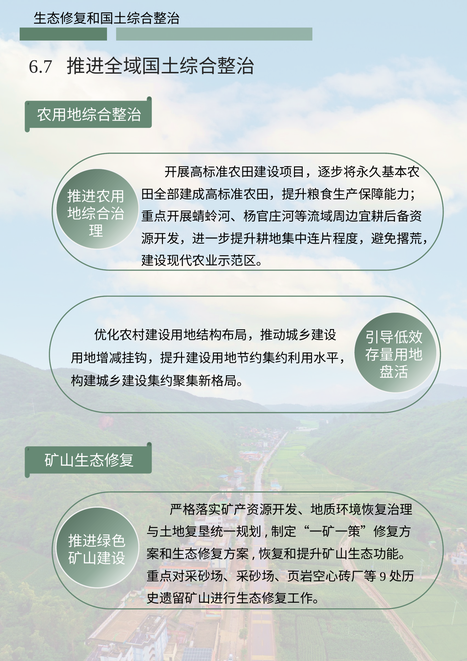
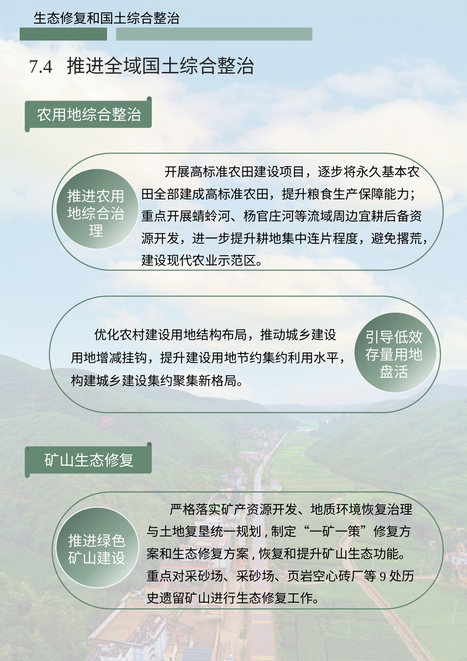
6.7: 6.7 -> 7.4 (41, 67)
